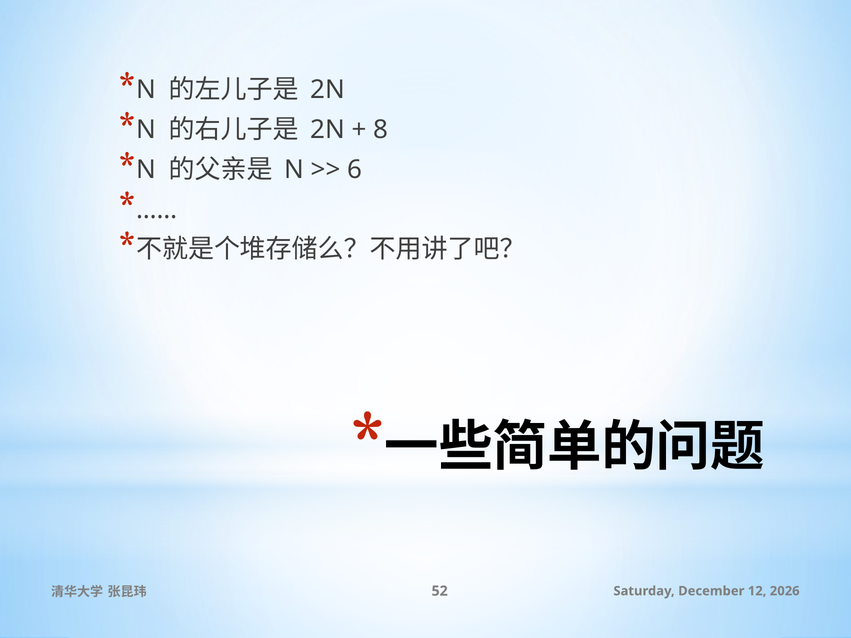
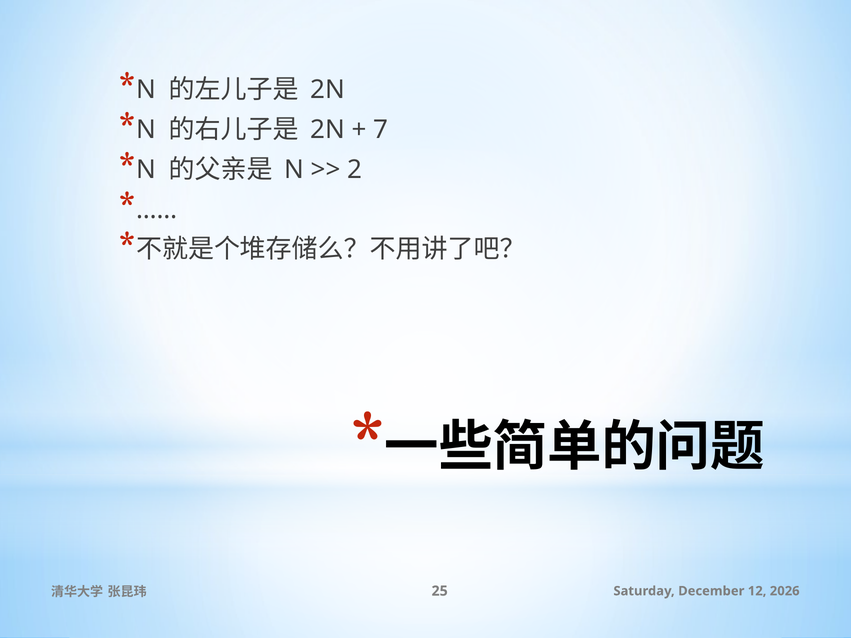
8: 8 -> 7 (381, 130)
6: 6 -> 2 (355, 170)
52: 52 -> 25 (440, 591)
